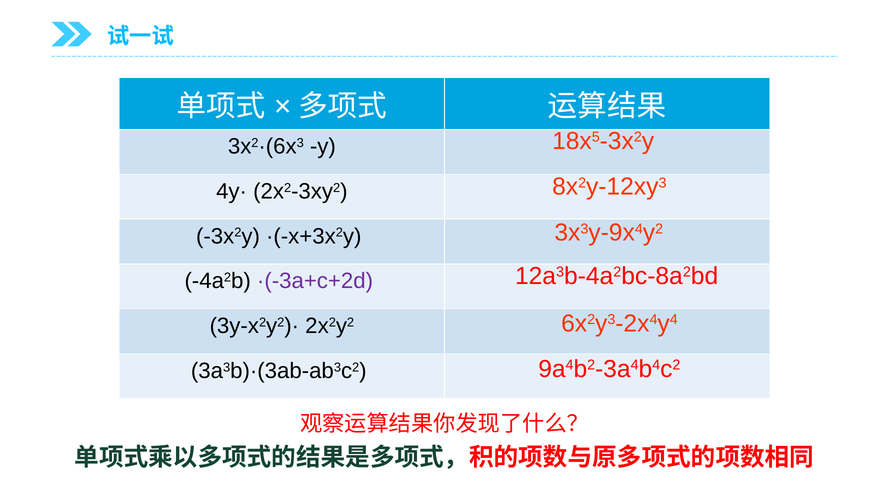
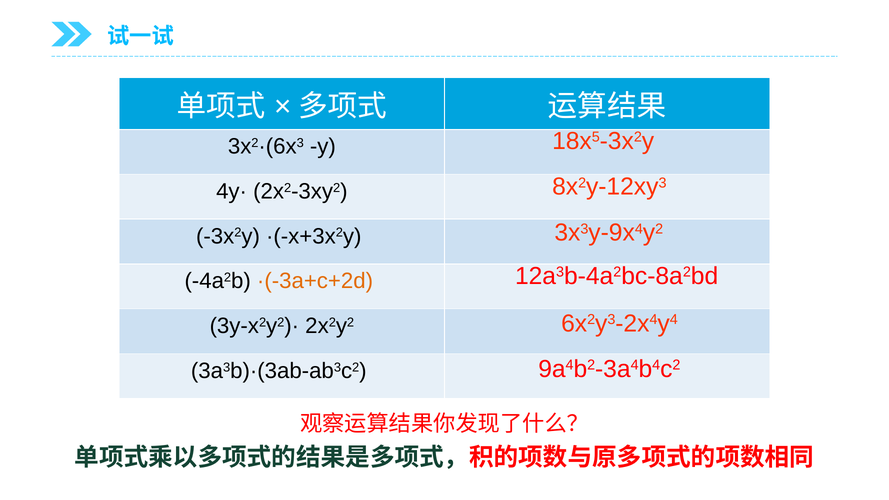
·(-3a+c+2d colour: purple -> orange (315, 281)
